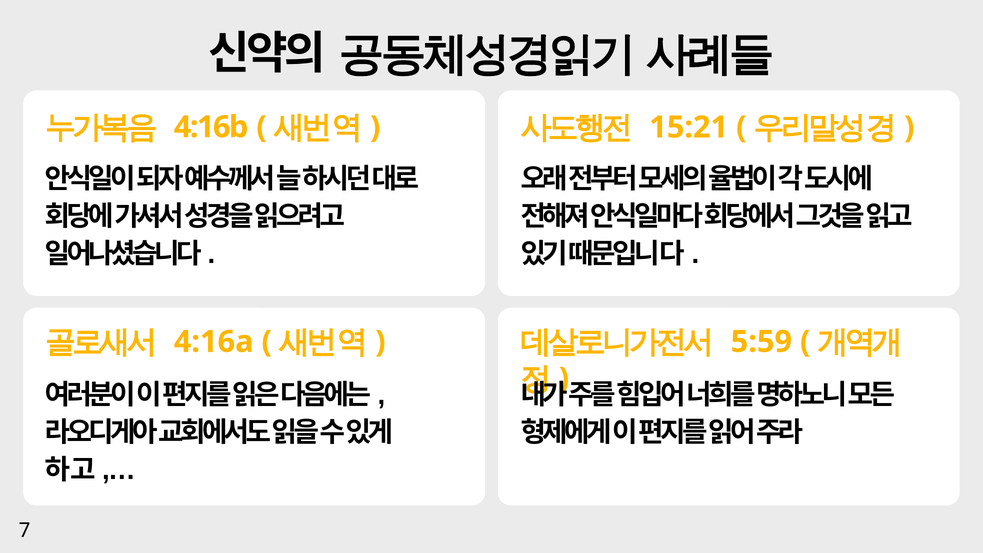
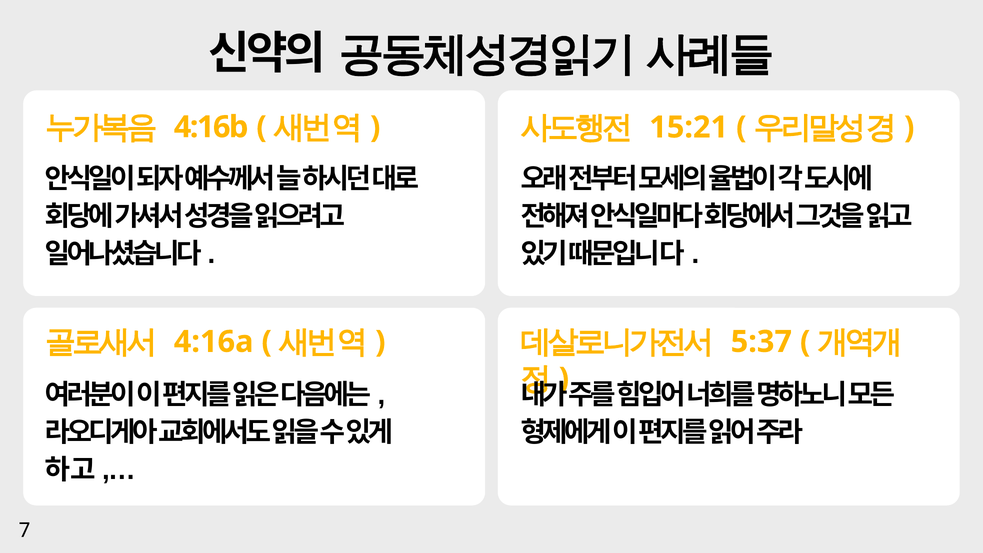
5:59: 5:59 -> 5:37 (761, 342)
